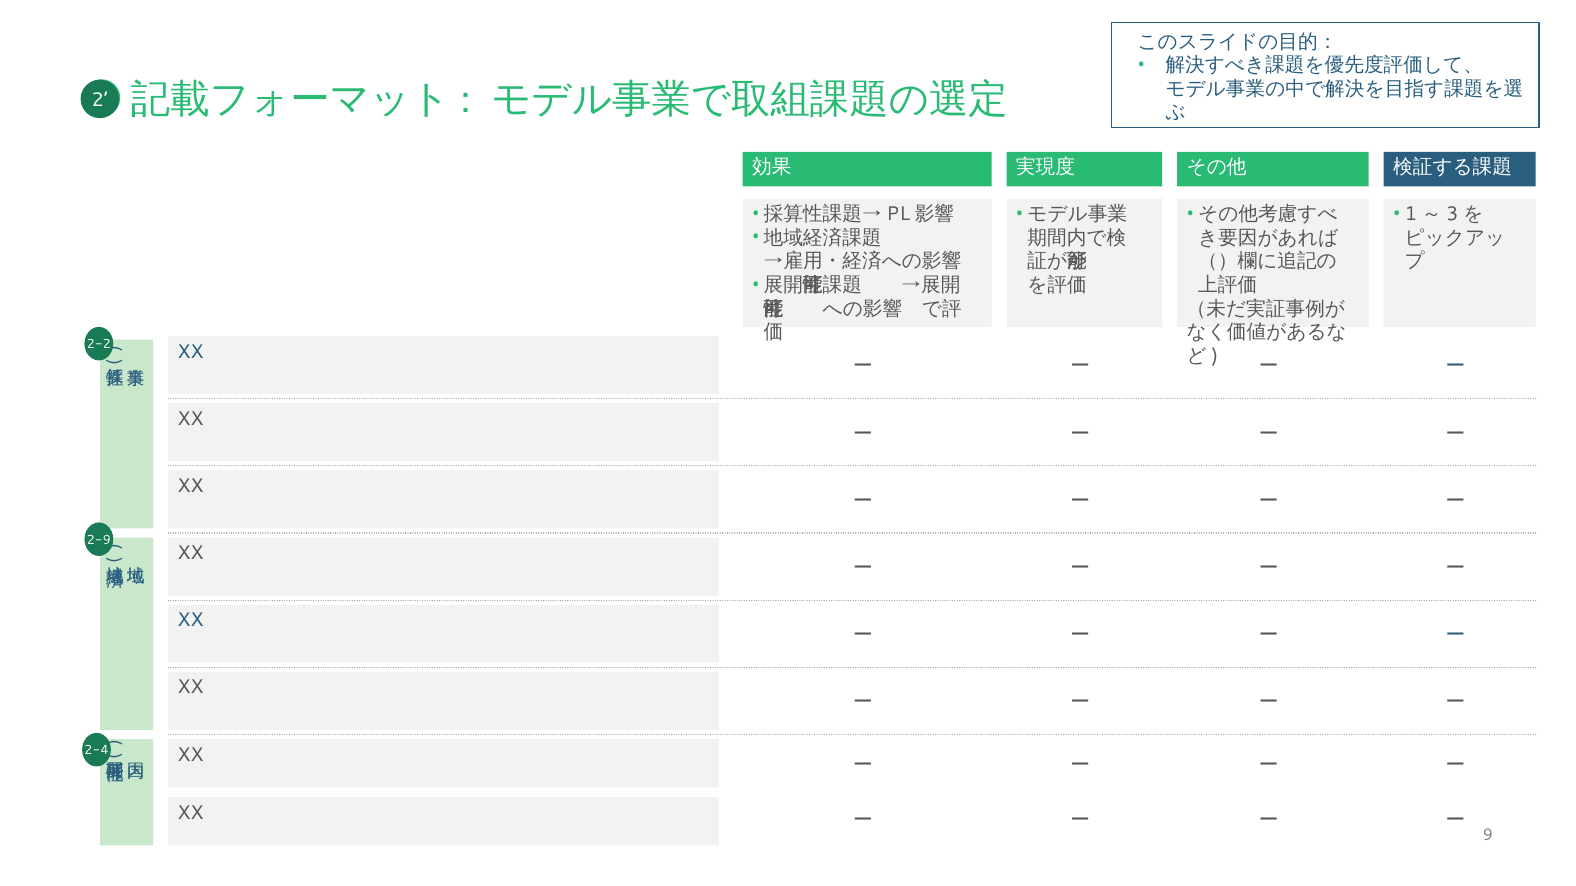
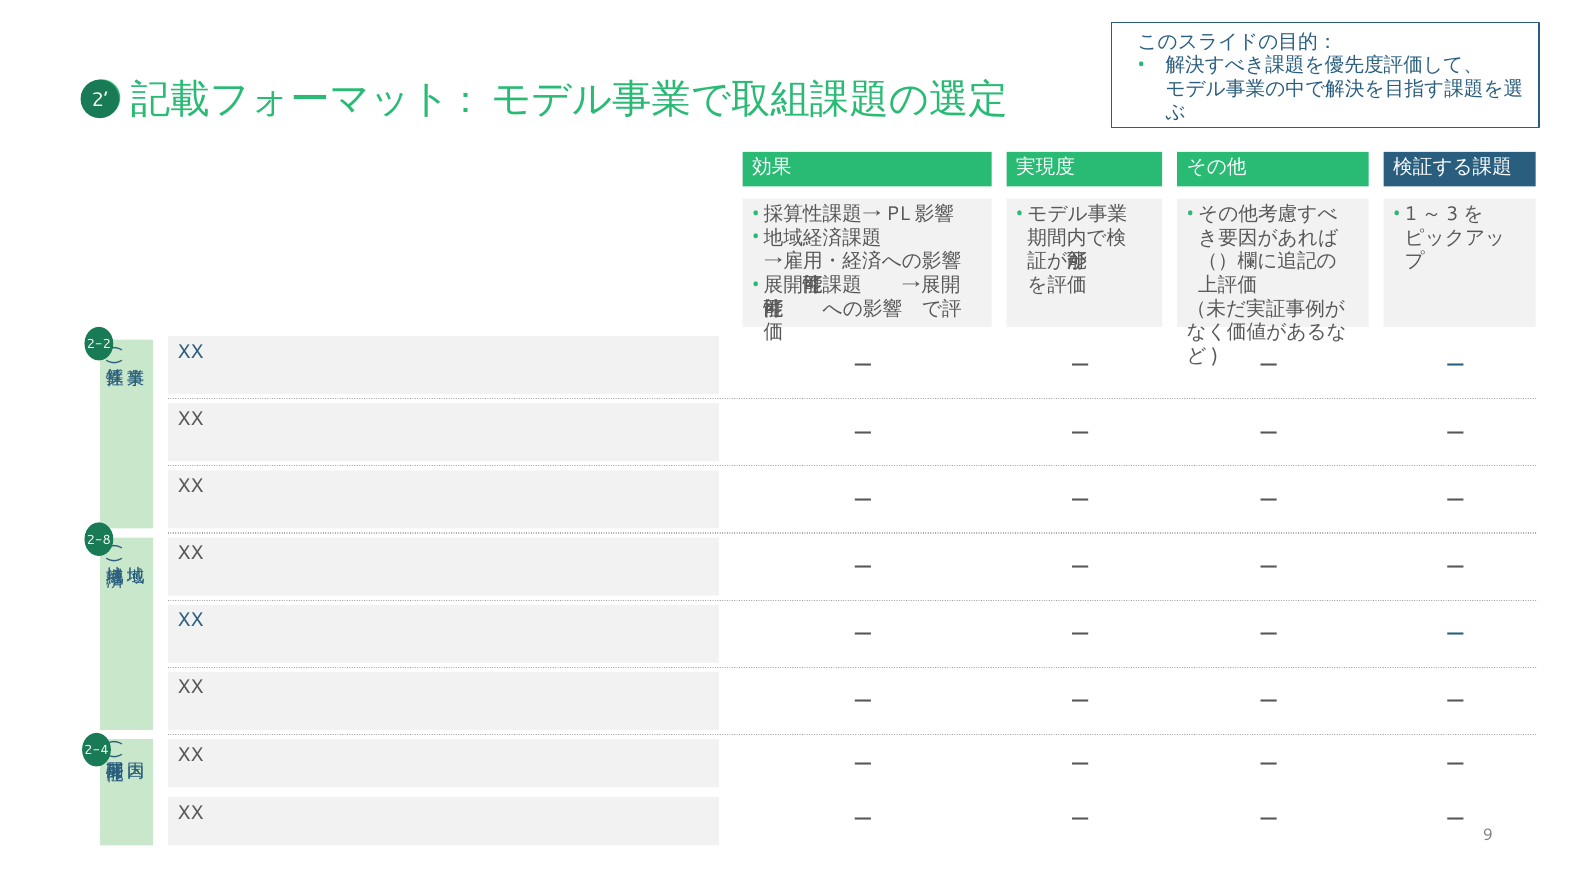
2-9: 2-9 -> 2-8 (99, 540)
